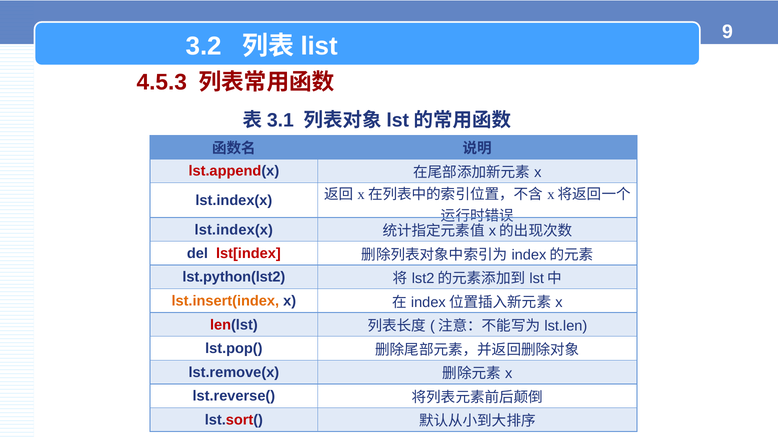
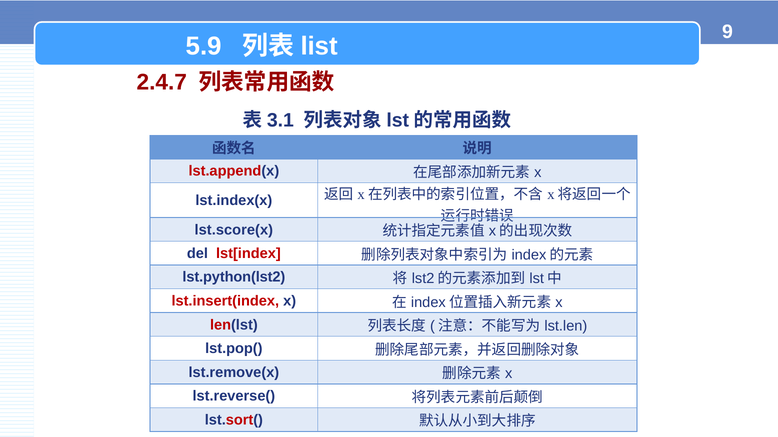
3.2: 3.2 -> 5.9 (204, 46)
4.5.3: 4.5.3 -> 2.4.7 (162, 82)
lst.index(x: lst.index(x -> lst.score(x (234, 230)
lst.insert(index colour: orange -> red (225, 301)
